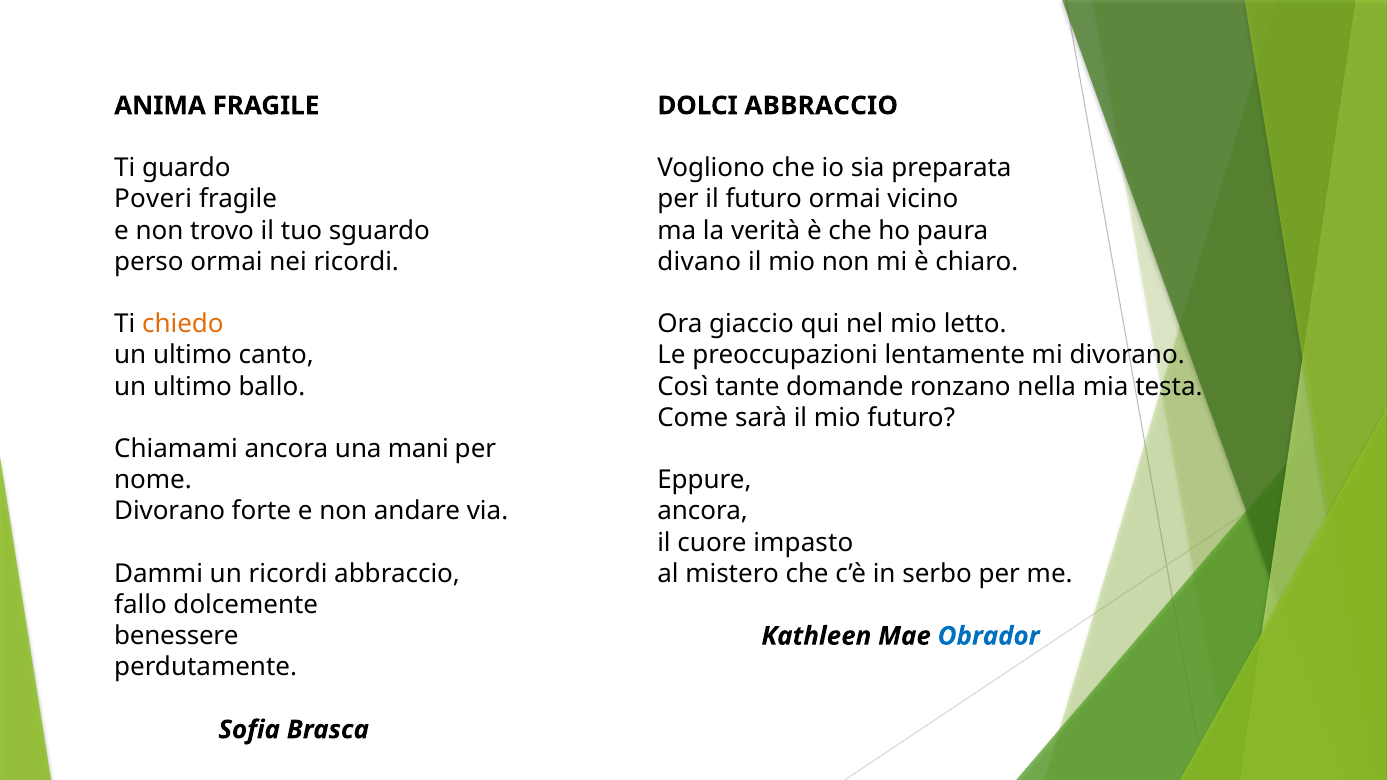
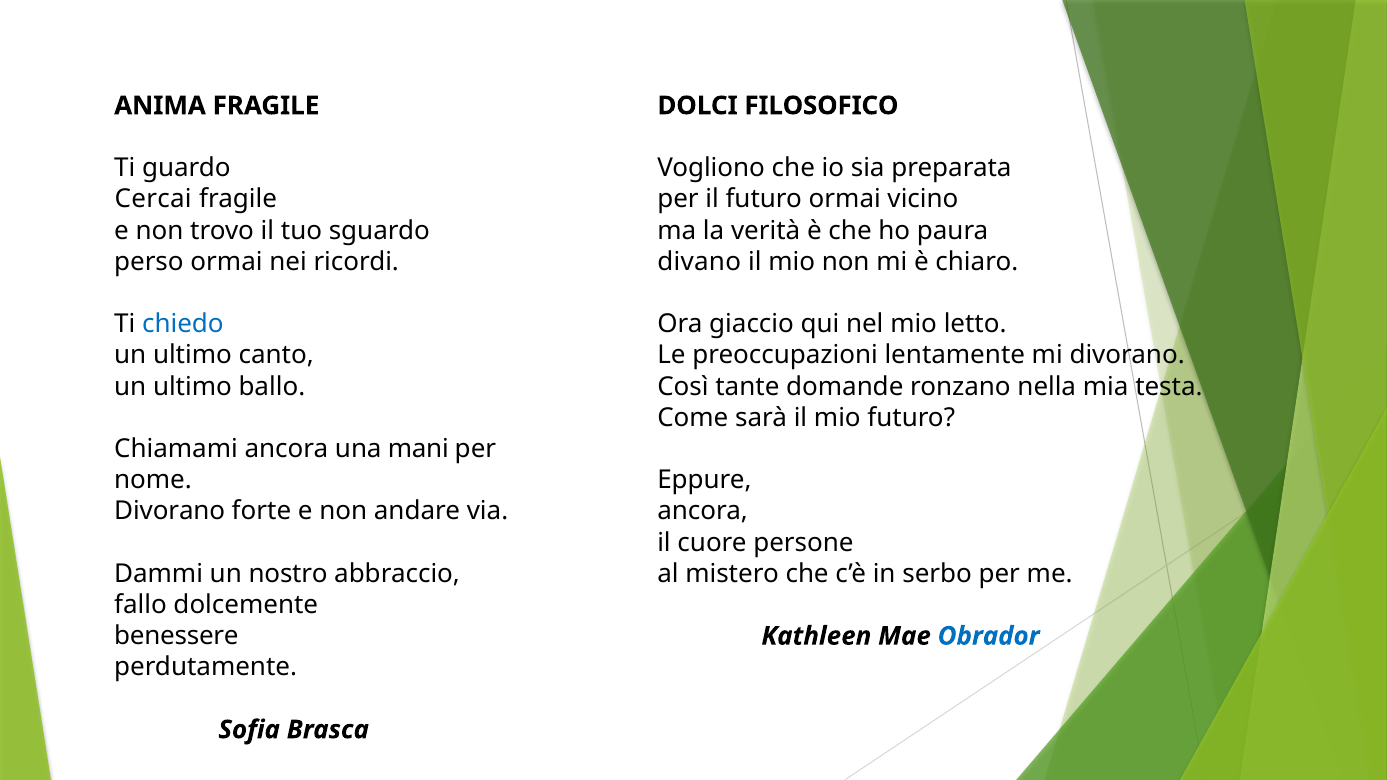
DOLCI ABBRACCIO: ABBRACCIO -> FILOSOFICO (821, 106)
Poveri: Poveri -> Cercai (153, 199)
chiedo colour: orange -> blue (183, 324)
impasto: impasto -> persone (803, 543)
un ricordi: ricordi -> nostro (288, 574)
